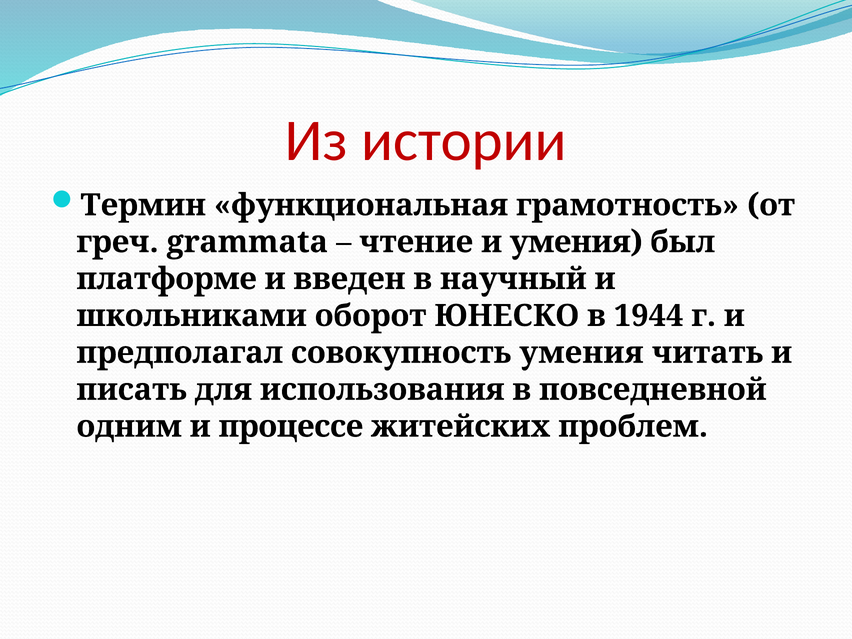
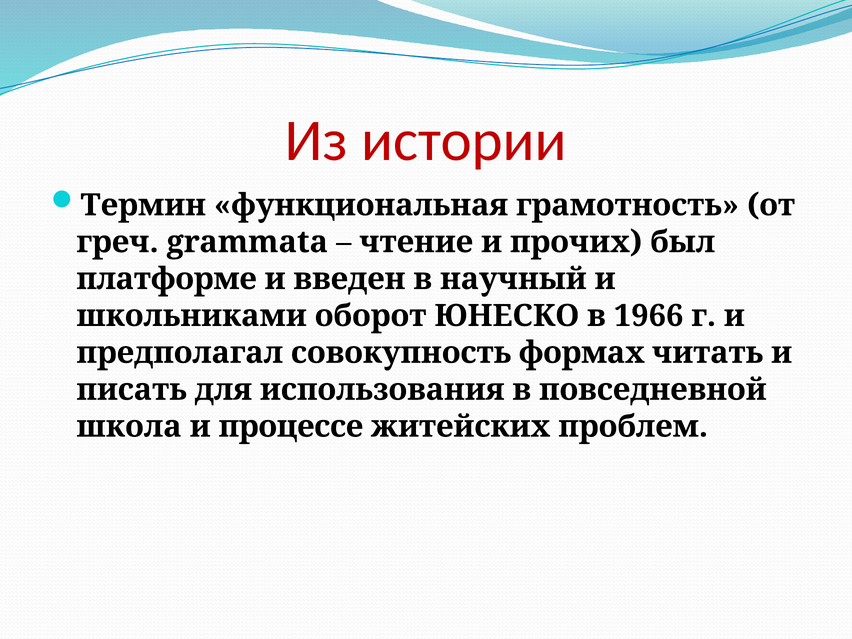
и умения: умения -> прочих (576, 242)
1944: 1944 -> 1966 (649, 316)
совокупность умения: умения -> формах (582, 353)
одним: одним -> школа (129, 427)
